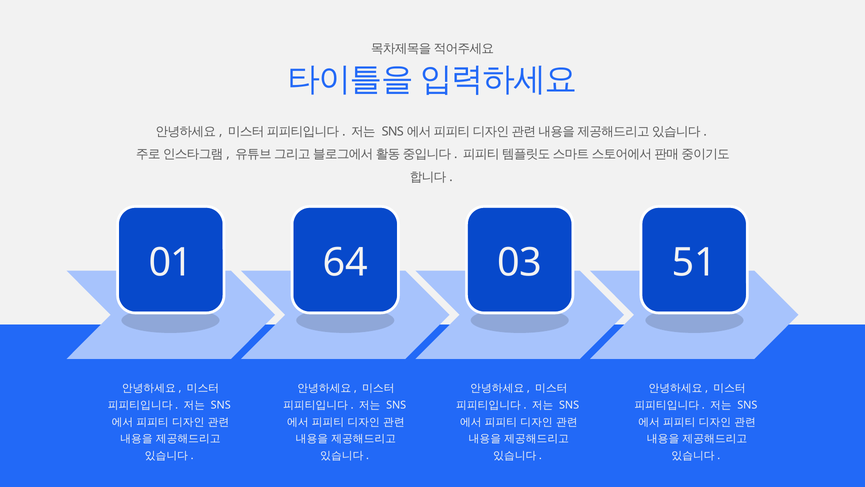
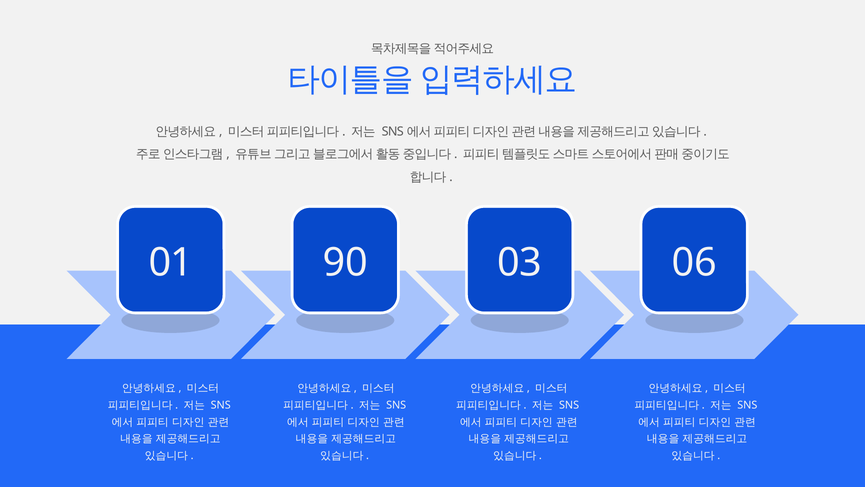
64: 64 -> 90 (345, 262)
51: 51 -> 06 (694, 262)
